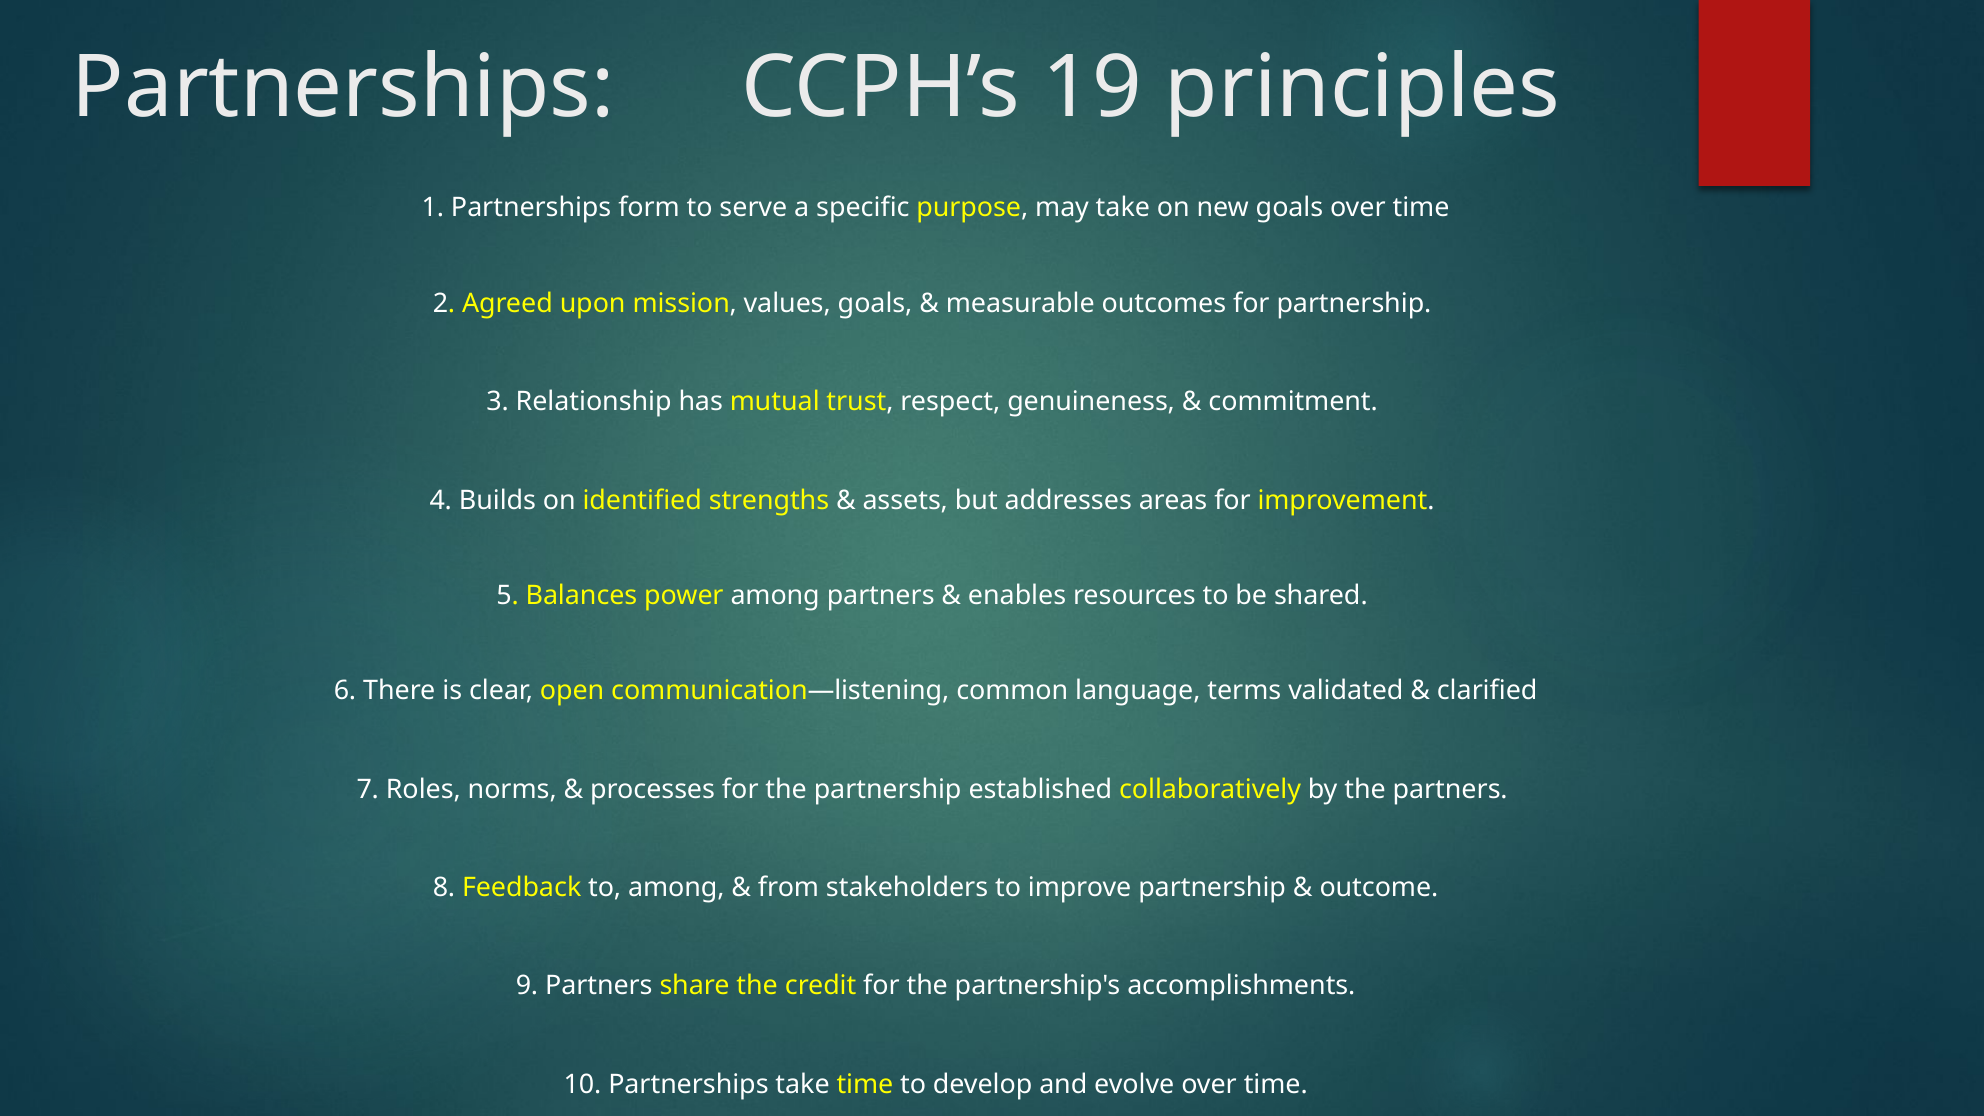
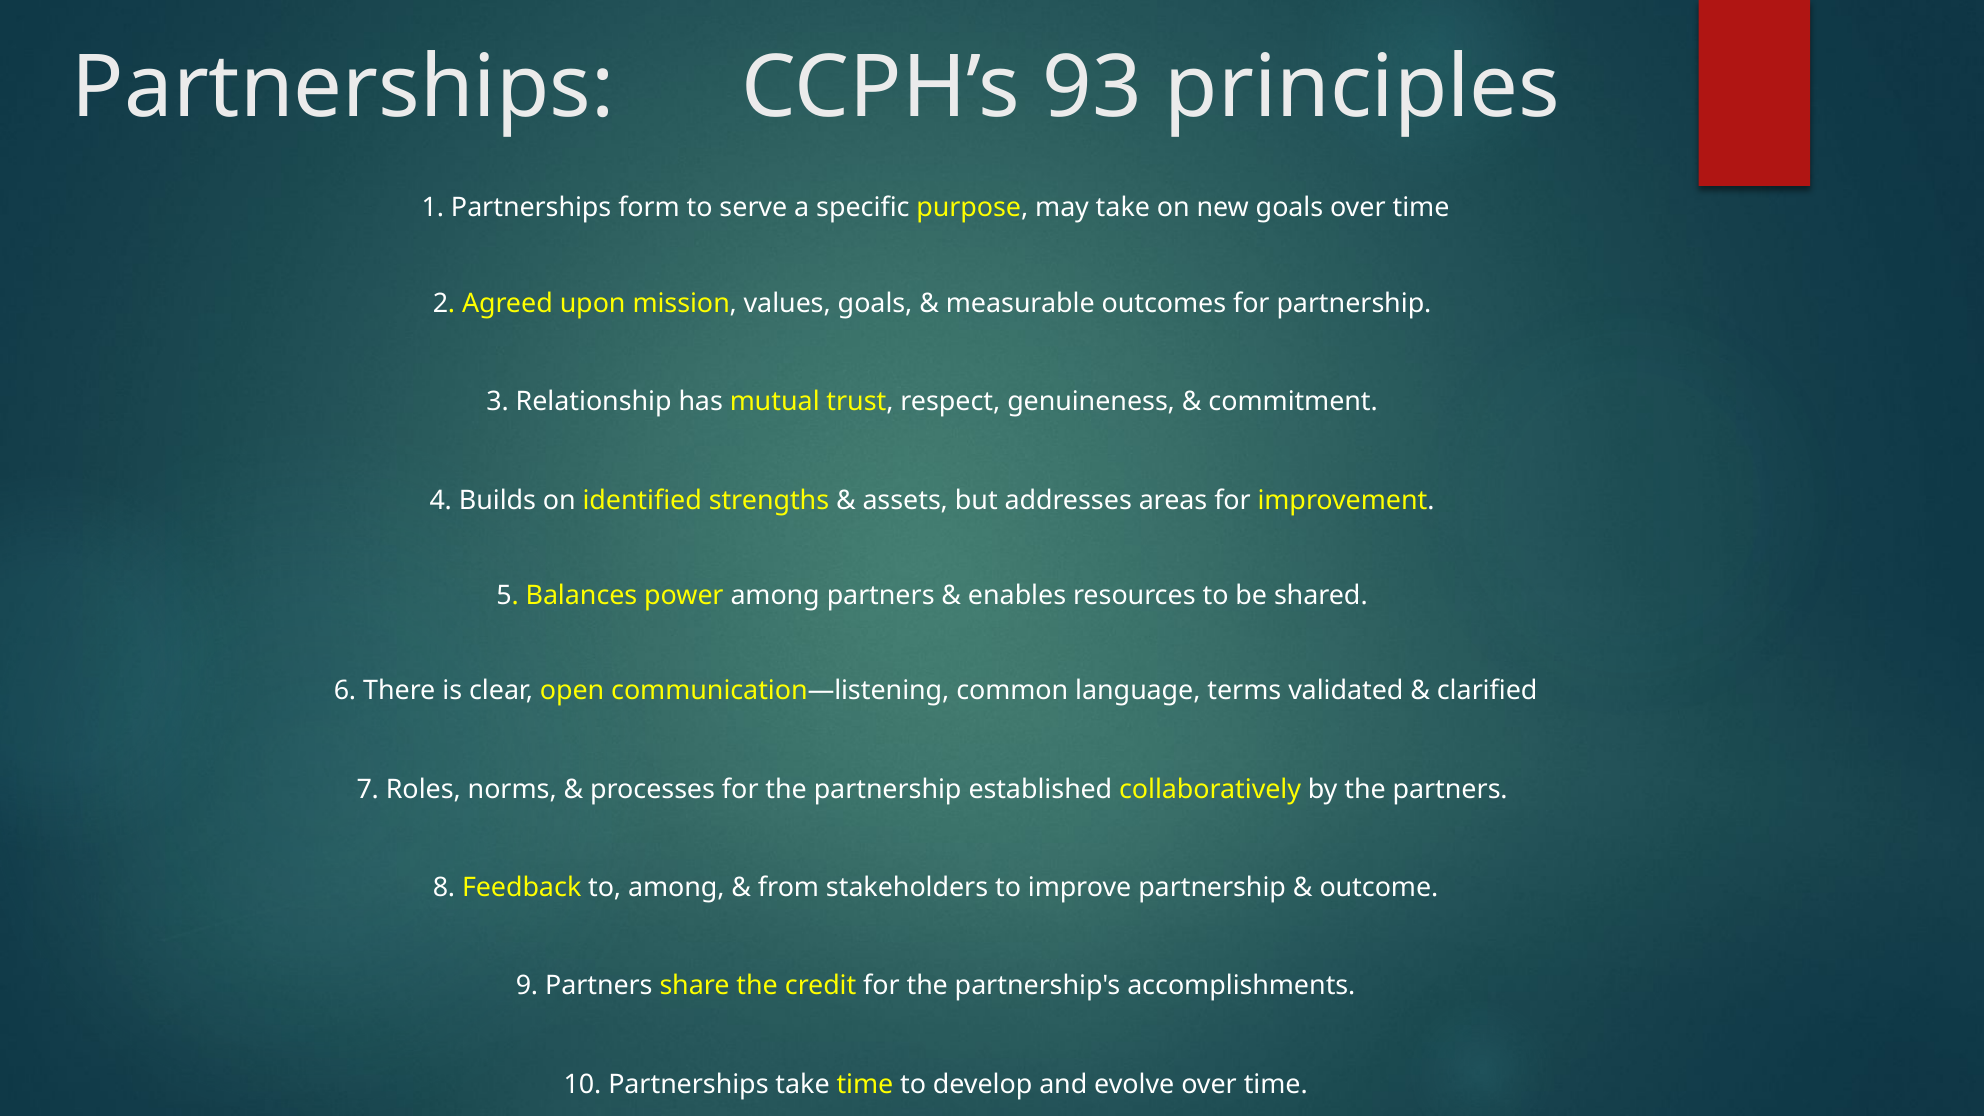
19: 19 -> 93 (1093, 88)
